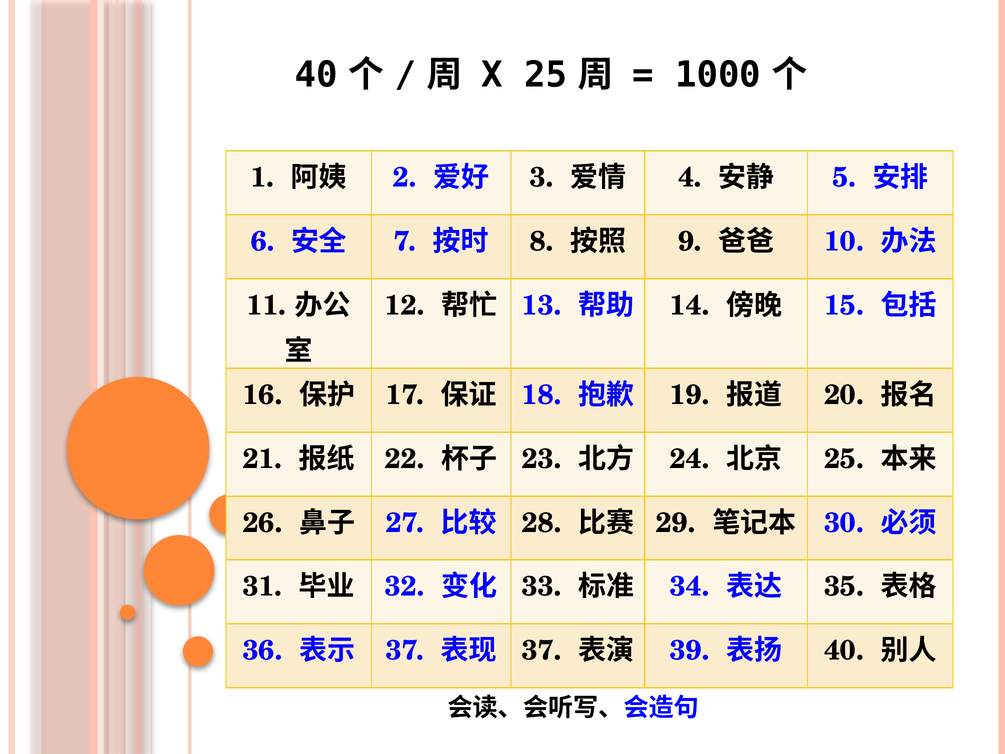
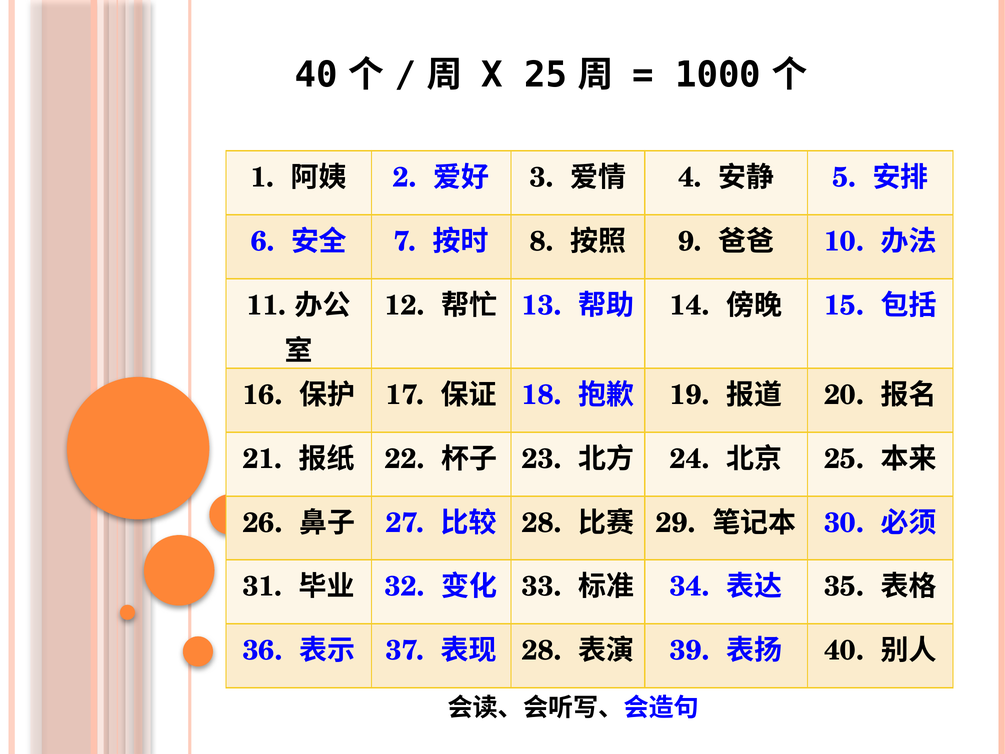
37: 37 -> 28 (542, 650)
